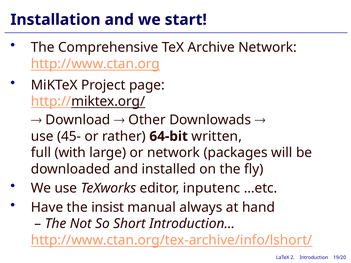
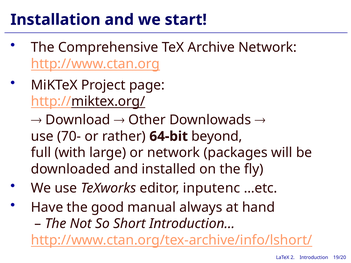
45-: 45- -> 70- (69, 136)
written: written -> beyond (217, 136)
insist: insist -> good (108, 208)
